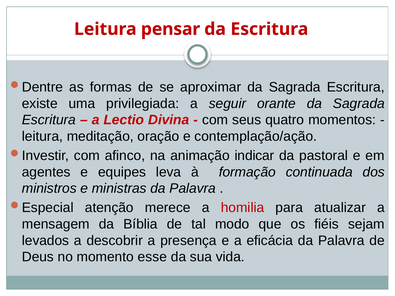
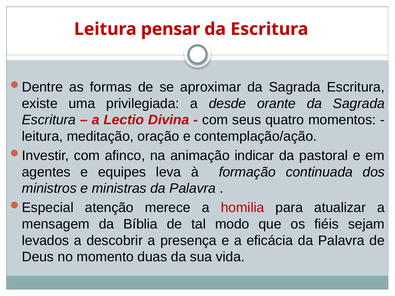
seguir: seguir -> desde (227, 104)
esse: esse -> duas (152, 257)
